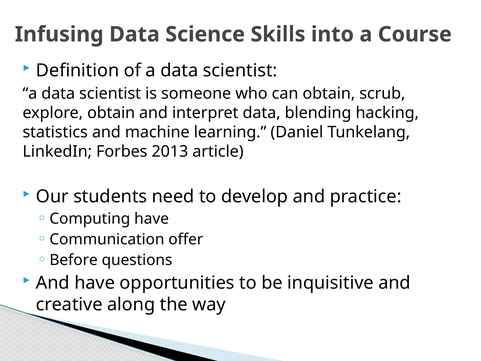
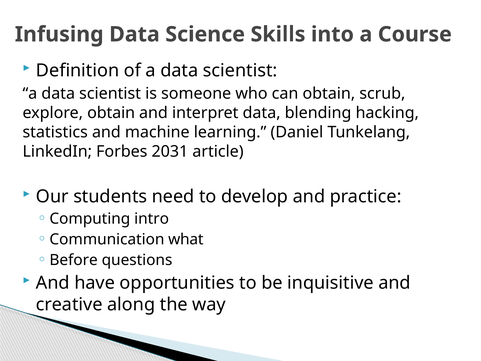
2013: 2013 -> 2031 (170, 151)
Computing have: have -> intro (152, 219)
offer: offer -> what (186, 239)
